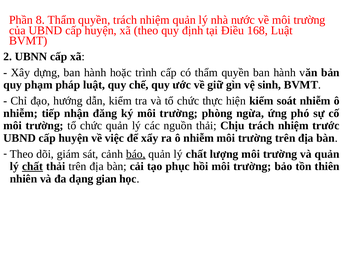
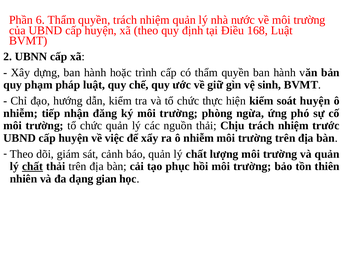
8: 8 -> 6 (40, 20)
soát nhiễm: nhiễm -> huyện (315, 101)
báo underline: present -> none (136, 154)
